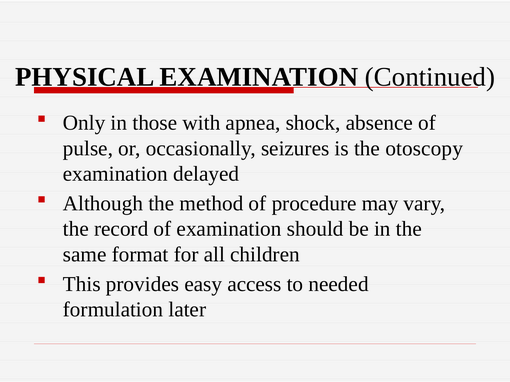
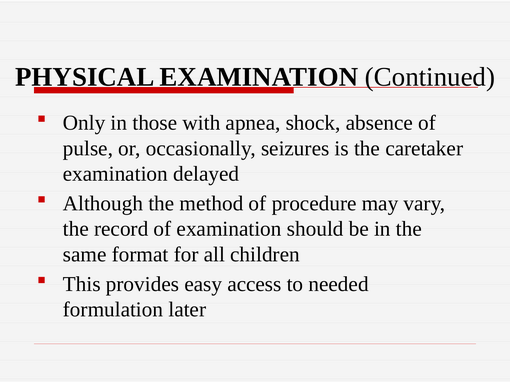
otoscopy: otoscopy -> caretaker (424, 149)
